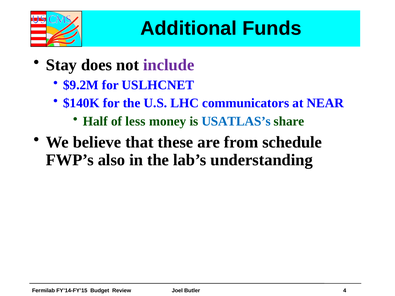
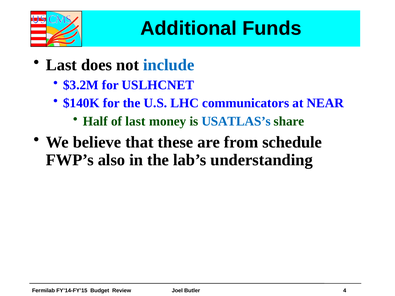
Stay: Stay -> Last (61, 65)
include colour: purple -> blue (169, 65)
$9.2M: $9.2M -> $3.2M (81, 85)
of less: less -> last (135, 121)
